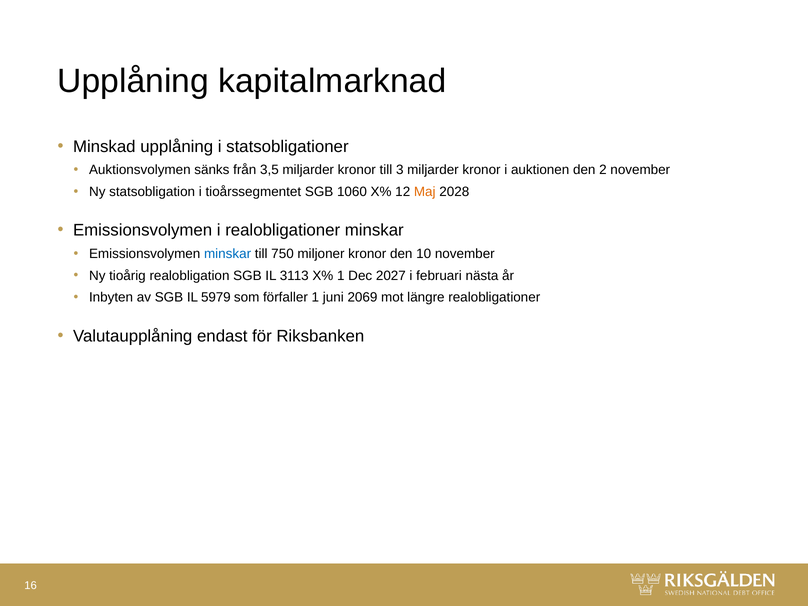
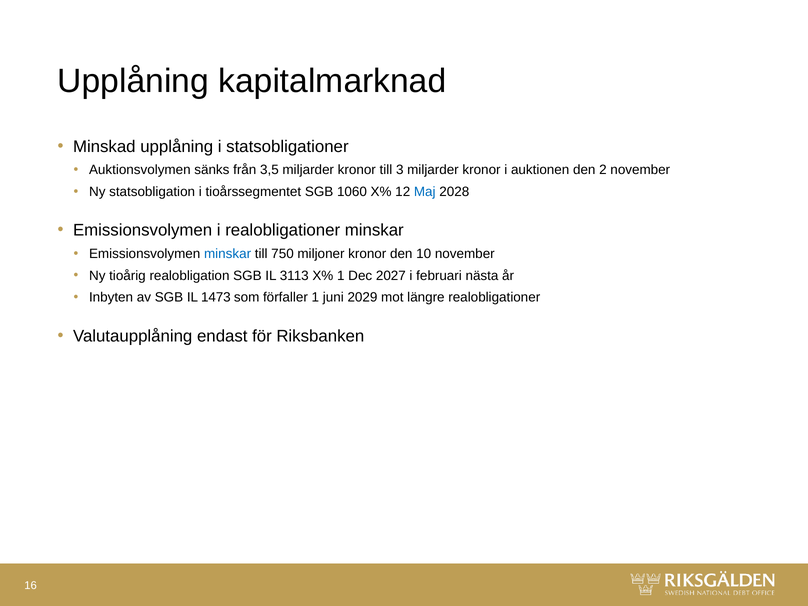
Maj colour: orange -> blue (425, 192)
5979: 5979 -> 1473 (216, 297)
2069: 2069 -> 2029 (362, 297)
